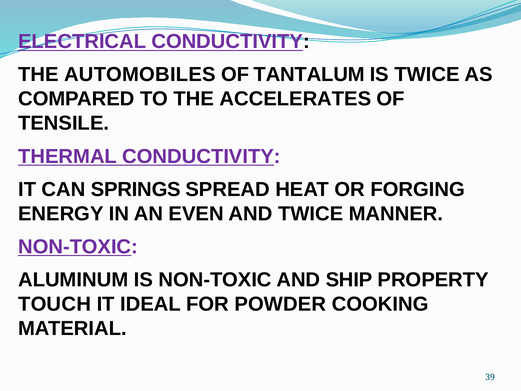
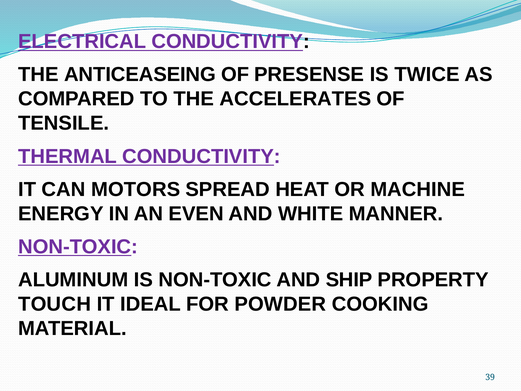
AUTOMOBILES: AUTOMOBILES -> ANTICEASEING (140, 75)
TANTALUM: TANTALUM -> PRESENSE (309, 75)
SPRINGS: SPRINGS -> MOTORS (136, 189)
FORGING: FORGING -> MACHINE (418, 189)
AND TWICE: TWICE -> WHITE (311, 214)
